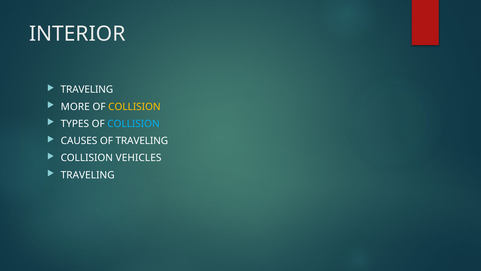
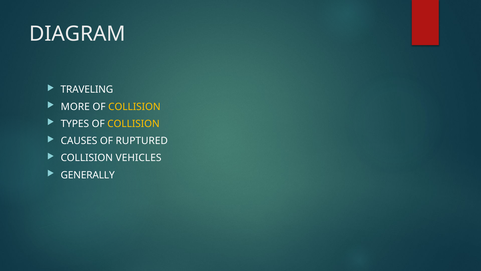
INTERIOR: INTERIOR -> DIAGRAM (77, 34)
COLLISION colour: light blue -> yellow (133, 124)
OF TRAVELING: TRAVELING -> RUPTURED (142, 141)
TRAVELING: TRAVELING -> GENERALLY (88, 175)
